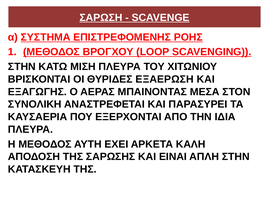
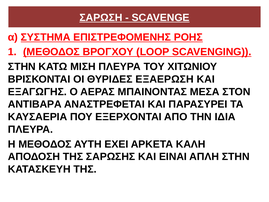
ΣΥΝΟΛΙΚΗ: ΣΥΝΟΛΙΚΗ -> ΑΝΤΙΒΑΡΑ (35, 104)
